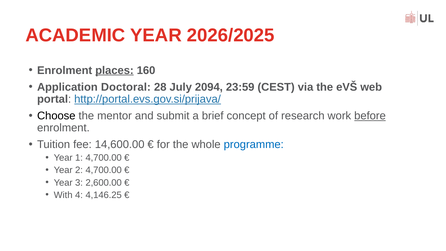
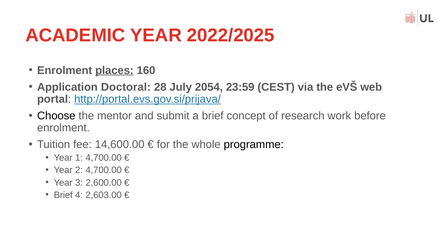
2026/2025: 2026/2025 -> 2022/2025 (231, 35)
2094: 2094 -> 2054 (209, 87)
before underline: present -> none (370, 116)
programme colour: blue -> black (254, 144)
With: With -> Brief (63, 195)
4,146.25: 4,146.25 -> 2,603.00 (104, 195)
